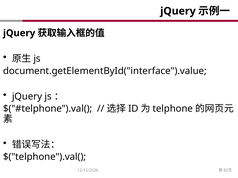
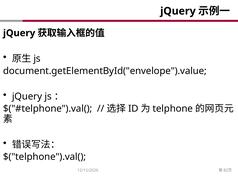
document.getElementById("interface").value: document.getElementById("interface").value -> document.getElementById("envelope").value (105, 71)
